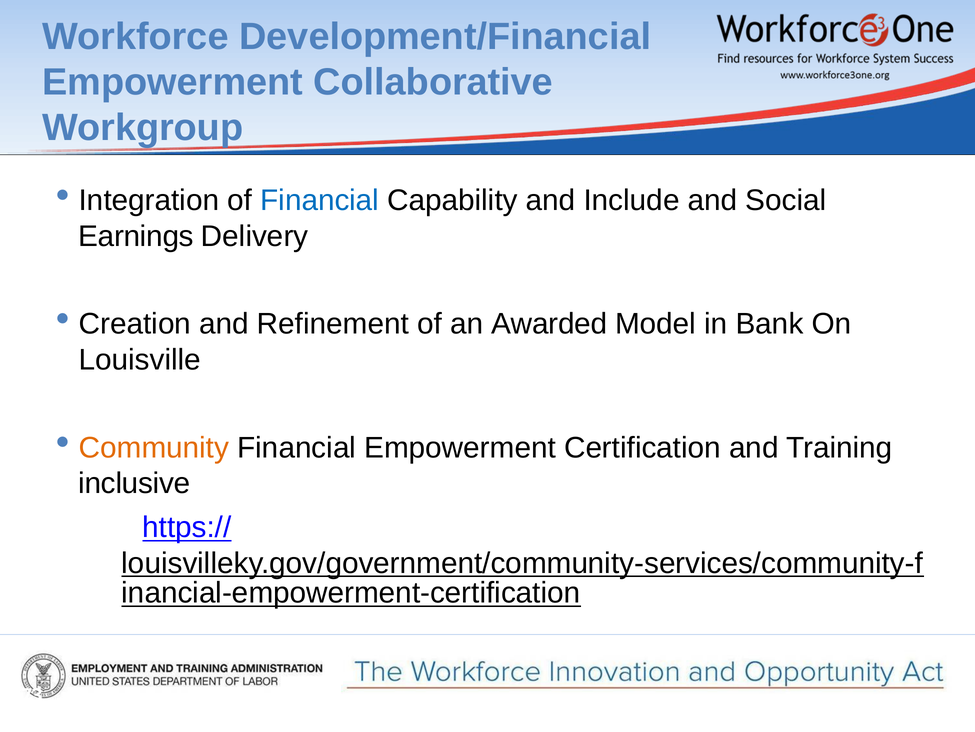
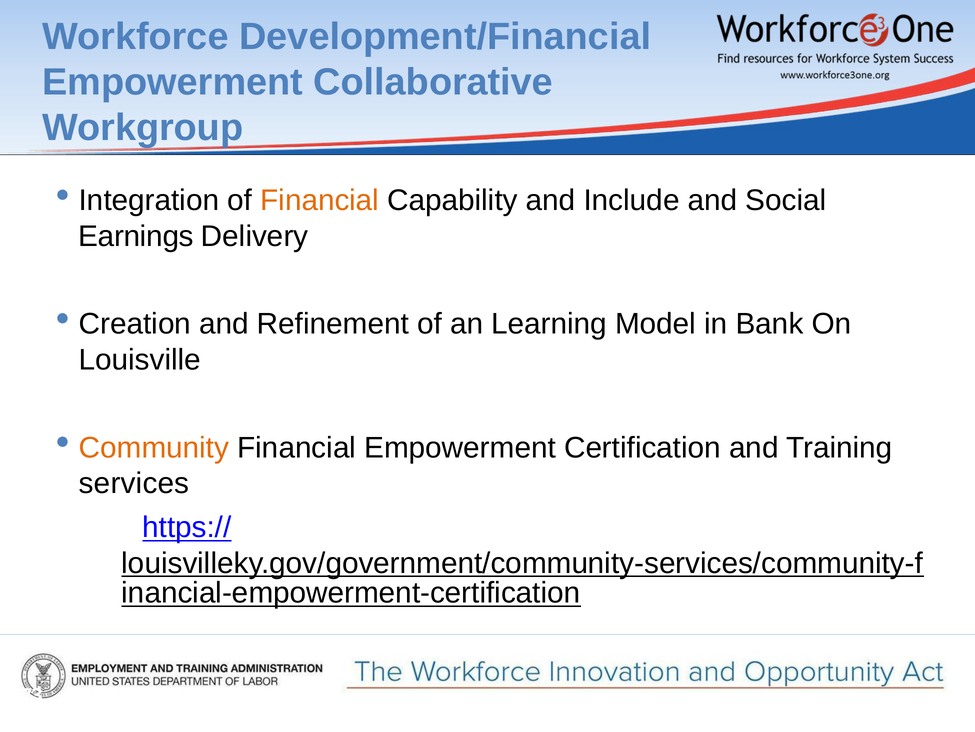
Financial colour: blue -> orange (320, 200)
Awarded: Awarded -> Learning (549, 324)
inclusive: inclusive -> services (134, 483)
